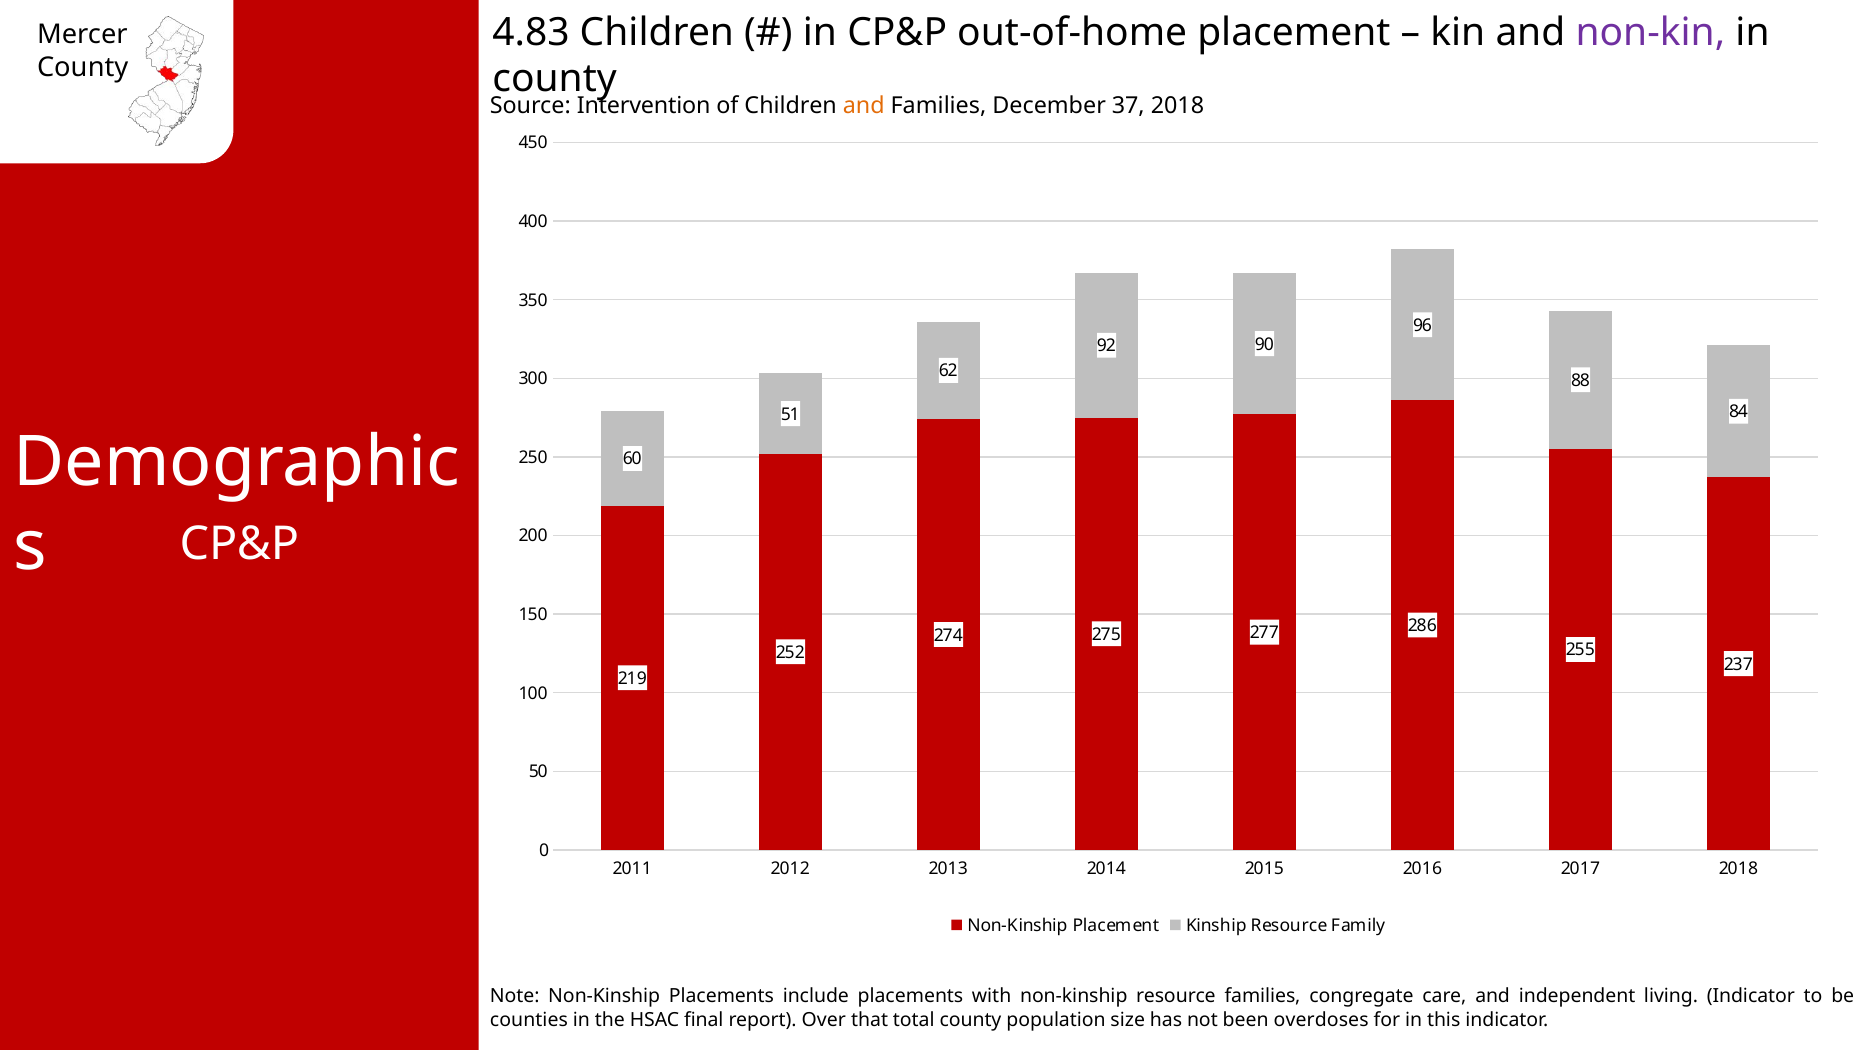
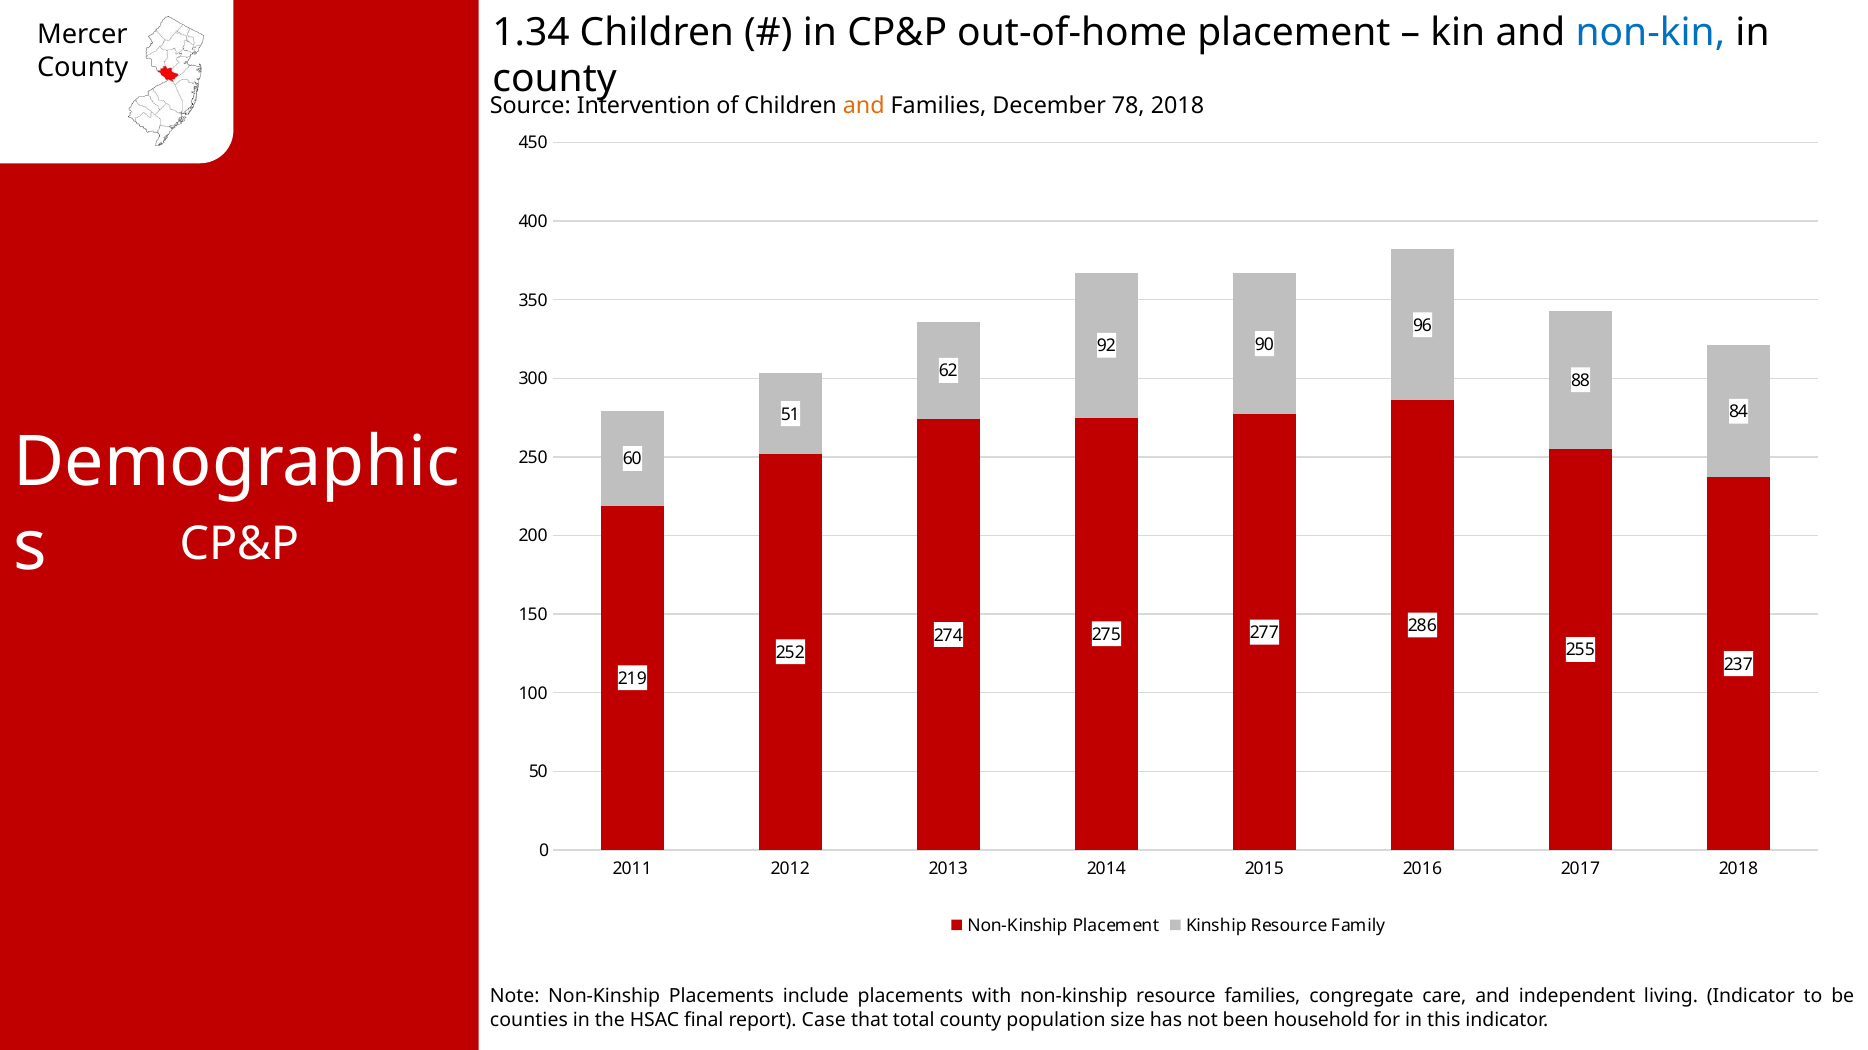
4.83: 4.83 -> 1.34 (531, 32)
non-kin colour: purple -> blue (1650, 32)
37: 37 -> 78 (1128, 106)
Over: Over -> Case (824, 1021)
overdoses: overdoses -> household (1321, 1021)
